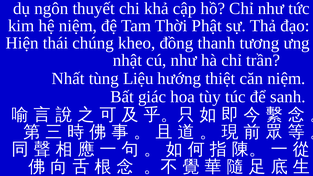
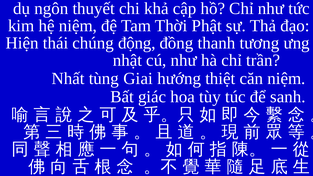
kheo: kheo -> động (137, 43)
Liệu: Liệu -> Giai (138, 79)
